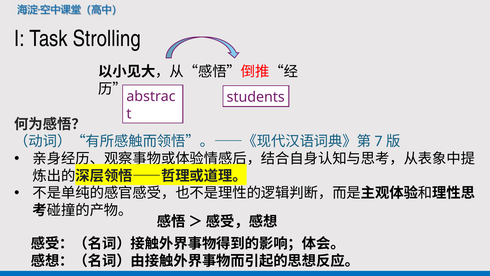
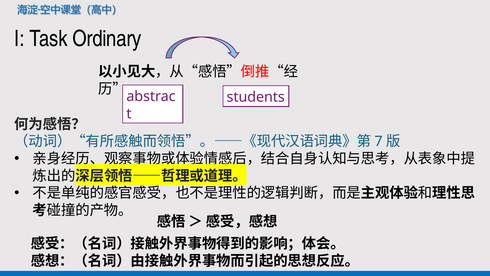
Strolling: Strolling -> Ordinary (107, 39)
